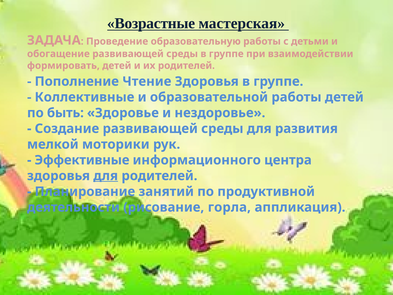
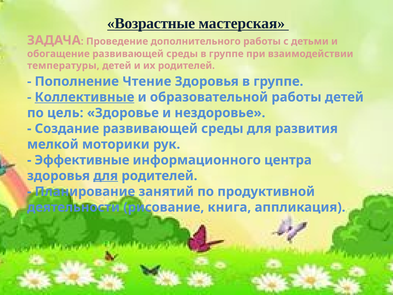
образовательную: образовательную -> дополнительного (196, 41)
формировать: формировать -> температуры (63, 66)
Коллективные underline: none -> present (85, 97)
быть: быть -> цель (65, 113)
горла: горла -> книга (229, 207)
